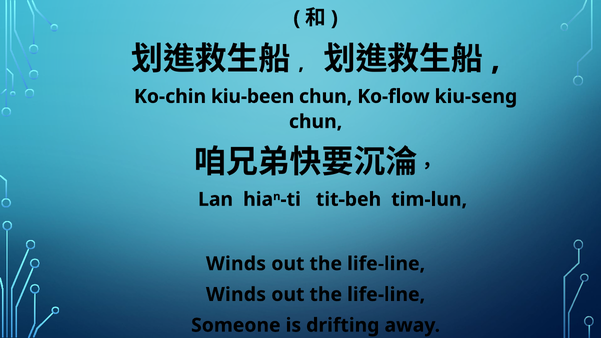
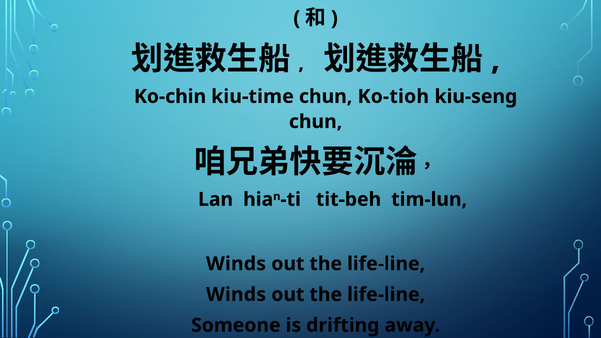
kiu-been: kiu-been -> kiu-time (252, 97)
Ko-flow: Ko-flow -> Ko-tioh (393, 97)
